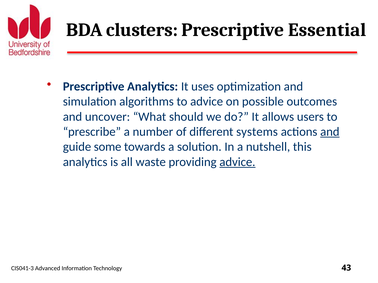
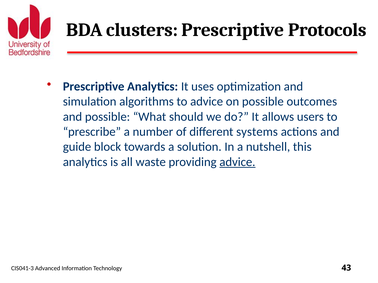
Essential: Essential -> Protocols (327, 30)
and uncover: uncover -> possible (108, 117)
and underline: present -> none (330, 132)
some: some -> block (108, 147)
